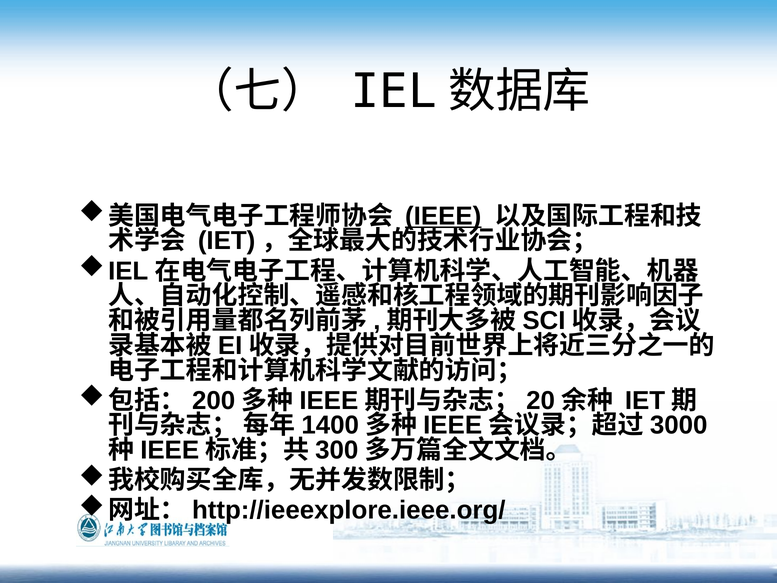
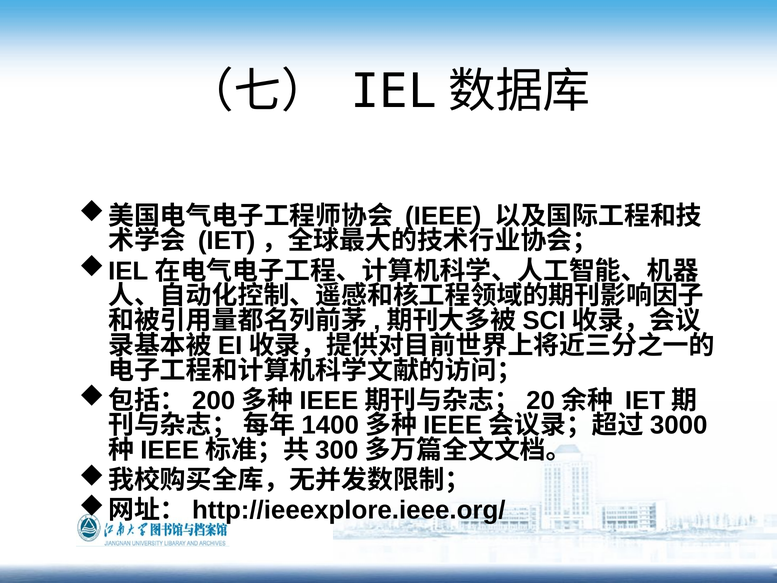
IEEE underline: present -> none (443, 216)
